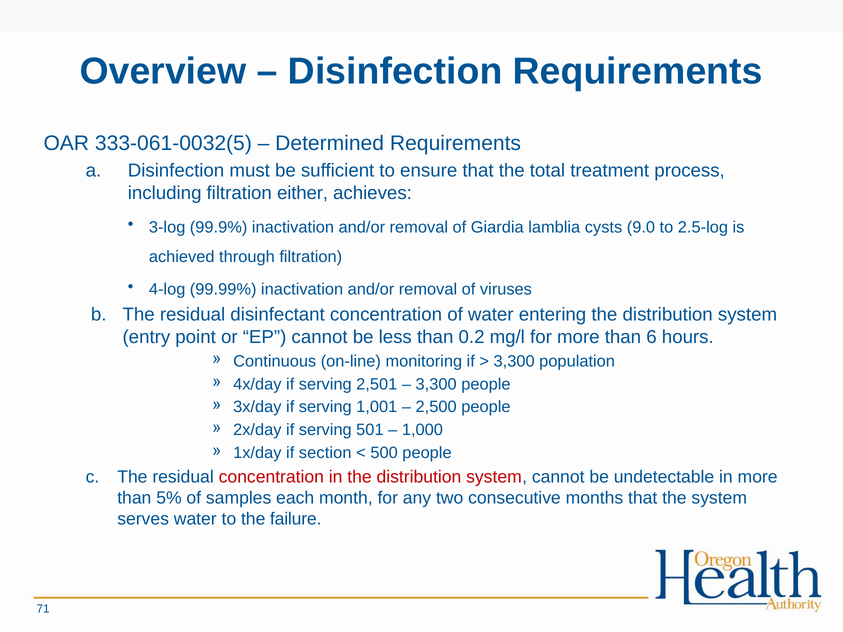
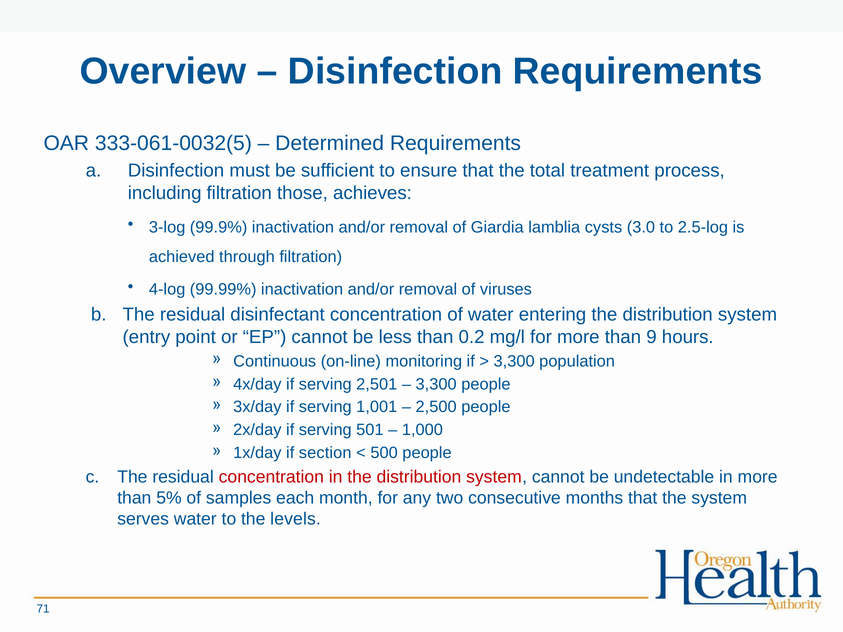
either: either -> those (302, 193)
9.0: 9.0 -> 3.0 (641, 227)
6: 6 -> 9 (652, 337)
failure: failure -> levels (296, 519)
